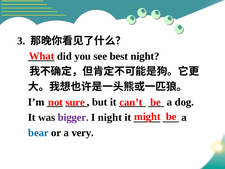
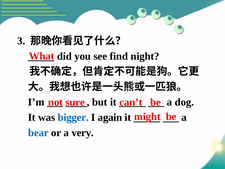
best: best -> find (119, 56)
bigger colour: purple -> blue (73, 117)
I night: night -> again (110, 117)
